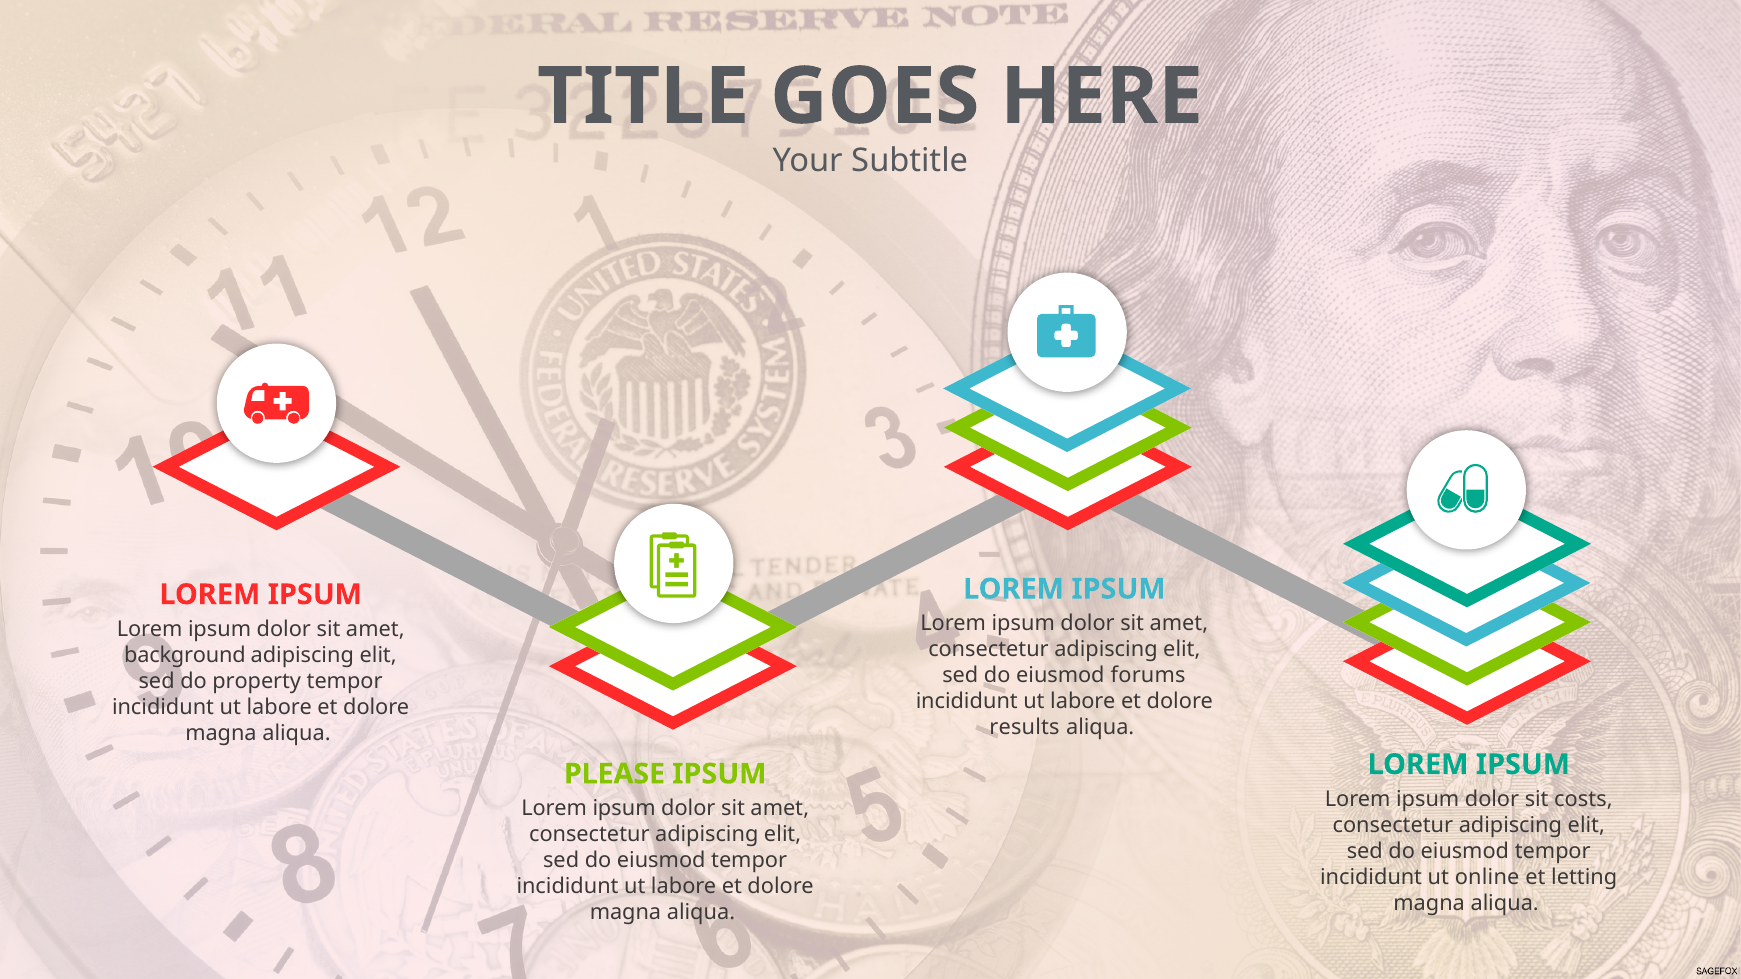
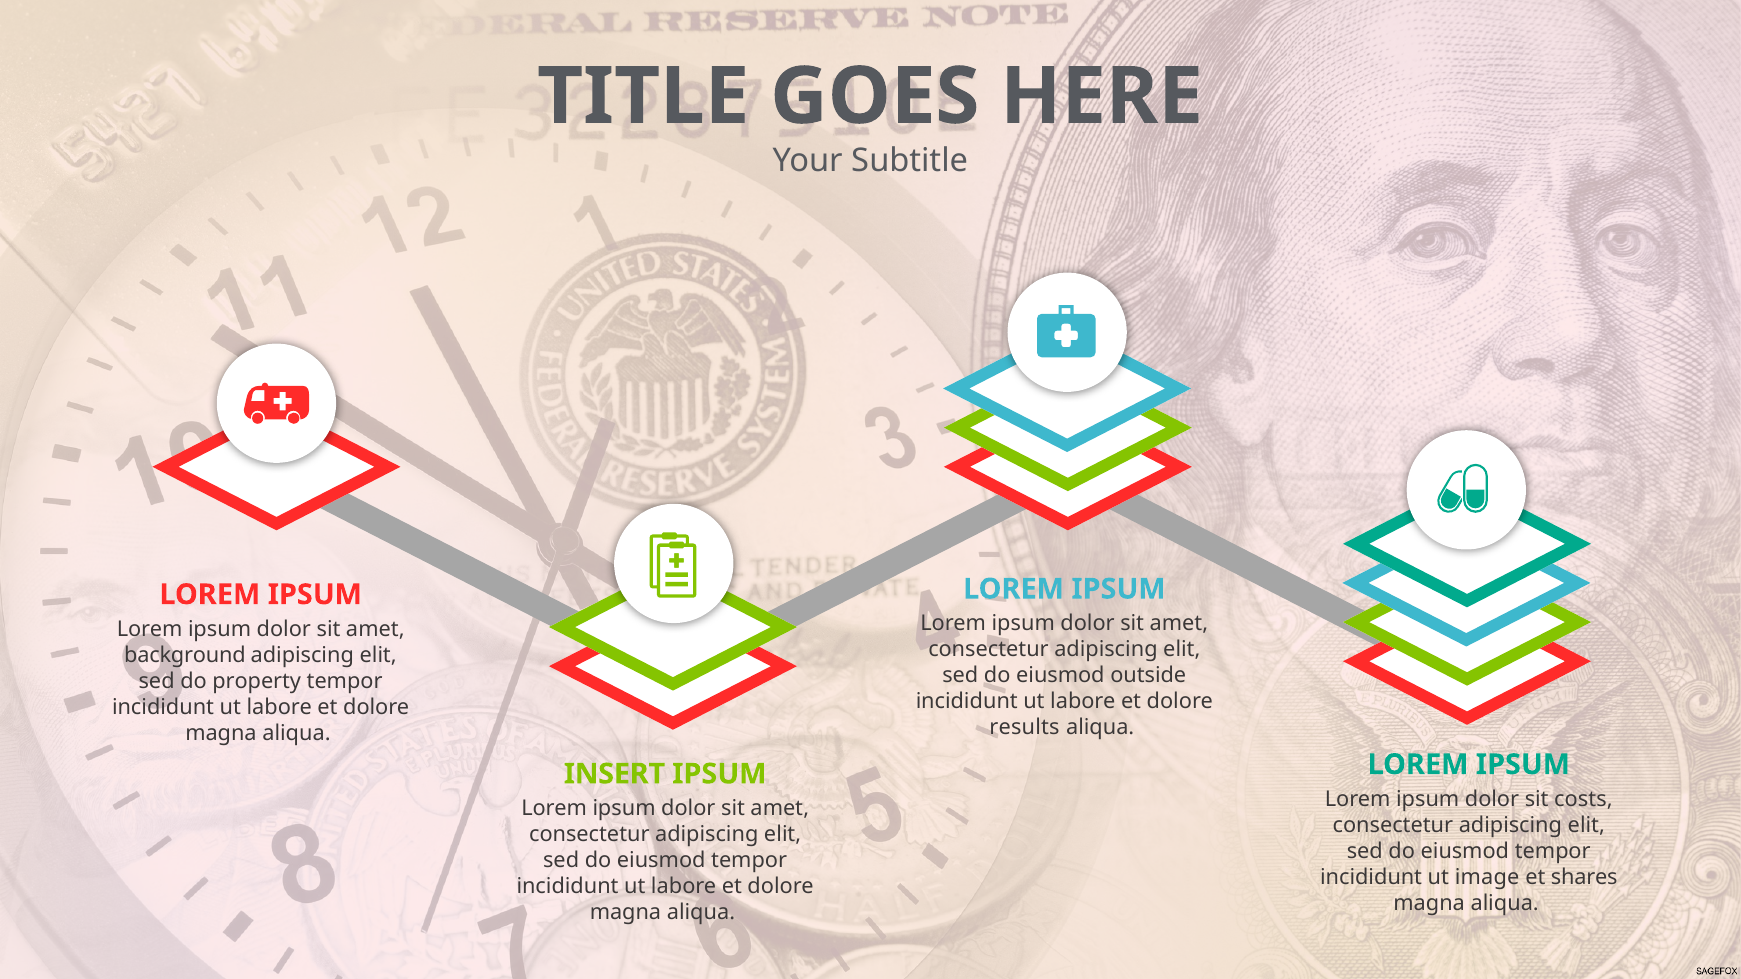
forums: forums -> outside (1148, 676)
PLEASE: PLEASE -> INSERT (614, 774)
online: online -> image (1487, 877)
letting: letting -> shares (1584, 877)
